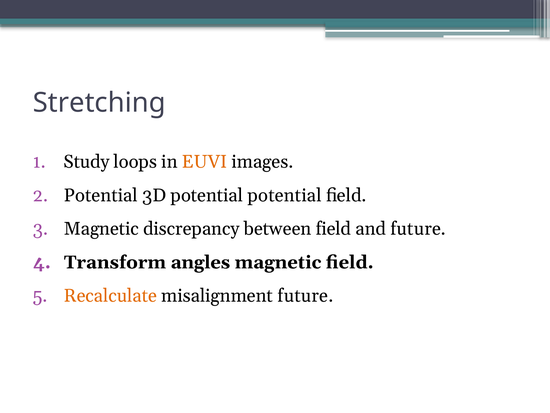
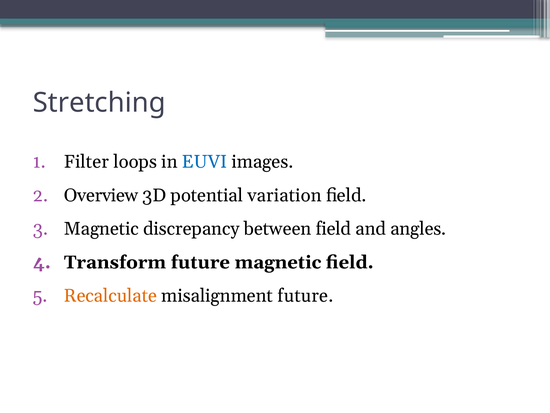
Study: Study -> Filter (86, 162)
EUVI colour: orange -> blue (205, 162)
Potential: Potential -> Overview (101, 195)
potential potential: potential -> variation (285, 195)
and future: future -> angles (418, 229)
Transform angles: angles -> future (200, 262)
